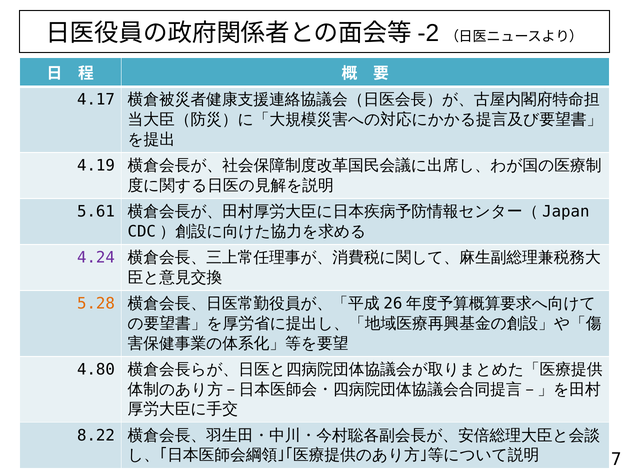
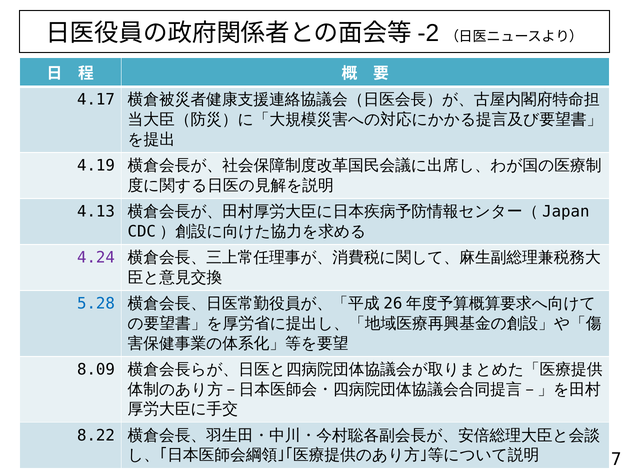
5.61: 5.61 -> 4.13 (96, 211)
5.28 colour: orange -> blue (96, 303)
4.80: 4.80 -> 8.09 (96, 369)
